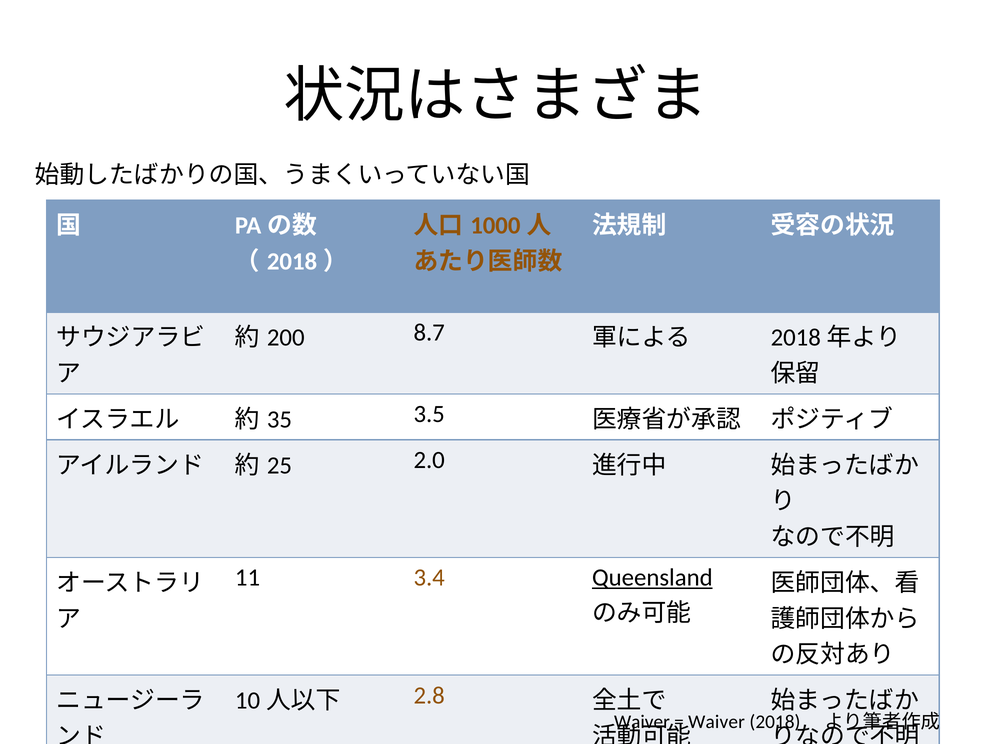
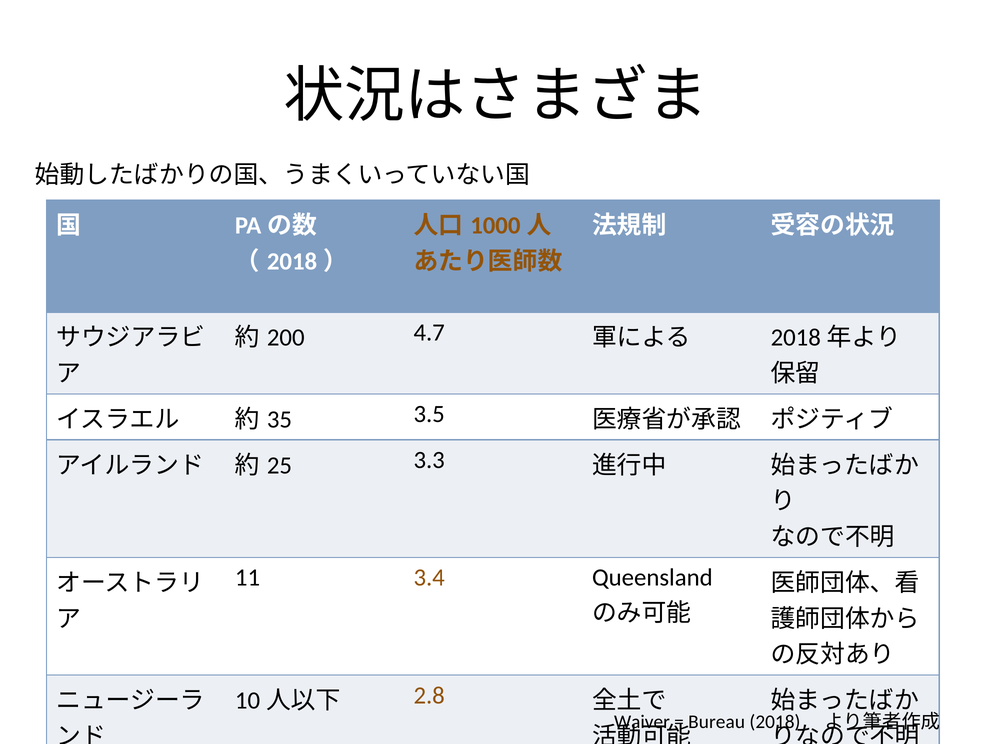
8.7: 8.7 -> 4.7 (429, 333)
2.0: 2.0 -> 3.3 (429, 460)
Queensland underline: present -> none (652, 578)
Waiver: Waiver -> Bureau (717, 722)
